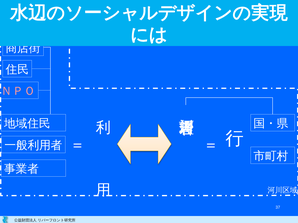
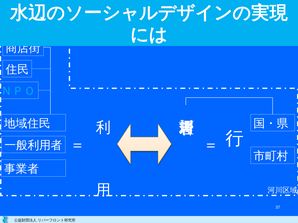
ＮＰＯ colour: pink -> light blue (18, 91)
